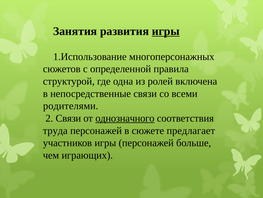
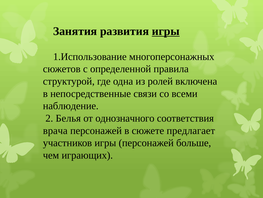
родителями: родителями -> наблюдение (71, 106)
2 Связи: Связи -> Белья (68, 118)
однозначного underline: present -> none (125, 118)
труда: труда -> врача (55, 130)
